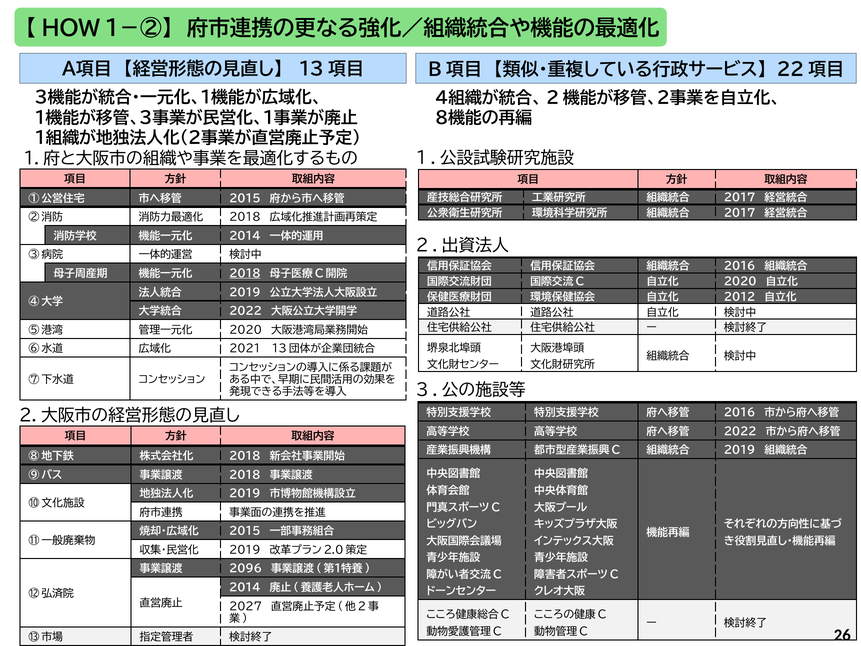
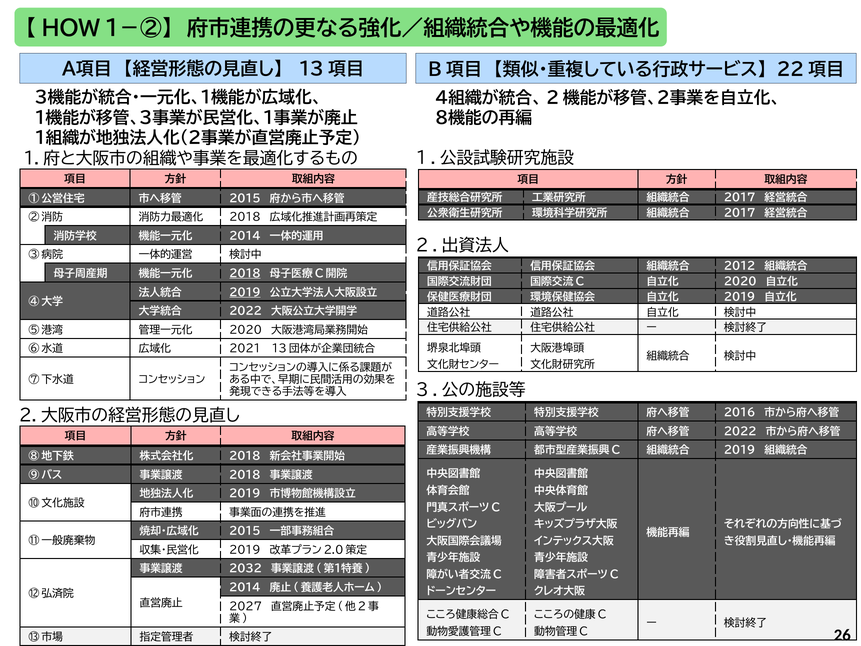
2016: 2016 -> 2012 (740, 266)
2019 underline: none -> present (245, 292)
2012: 2012 -> 2019 (740, 297)
2096: 2096 -> 2032 (246, 569)
